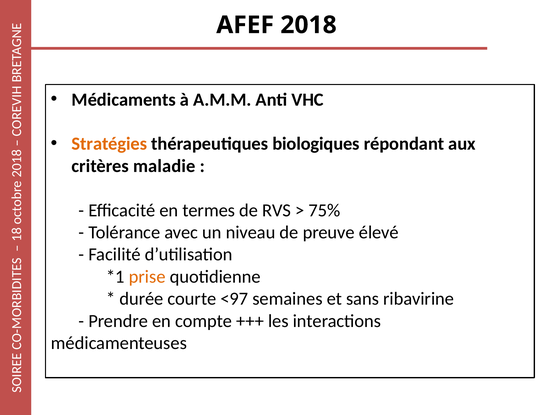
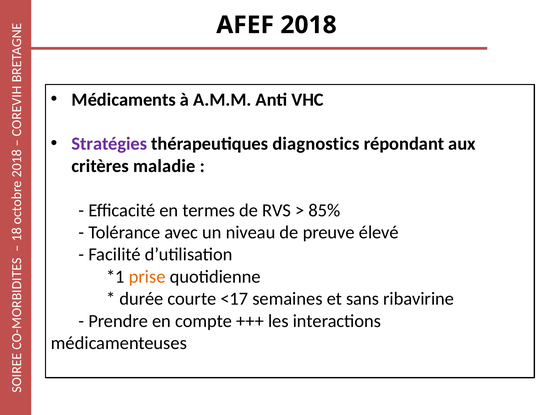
Stratégies colour: orange -> purple (109, 144)
biologiques: biologiques -> diagnostics (316, 144)
75%: 75% -> 85% (324, 210)
<97: <97 -> <17 (234, 299)
